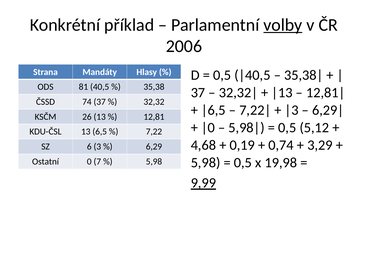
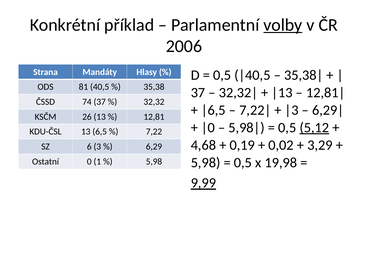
5,12 underline: none -> present (314, 128)
0,74: 0,74 -> 0,02 (281, 145)
7: 7 -> 1 (97, 162)
